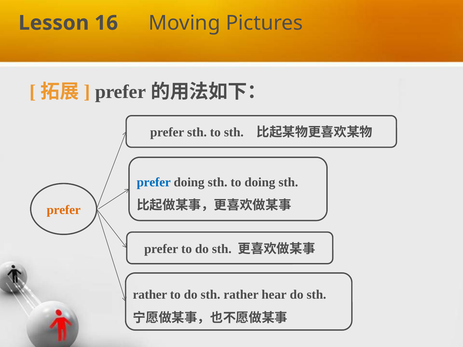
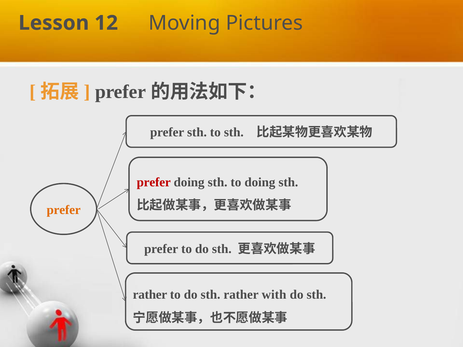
16: 16 -> 12 (106, 23)
prefer colour: blue -> red (154, 182)
hear: hear -> with (274, 295)
